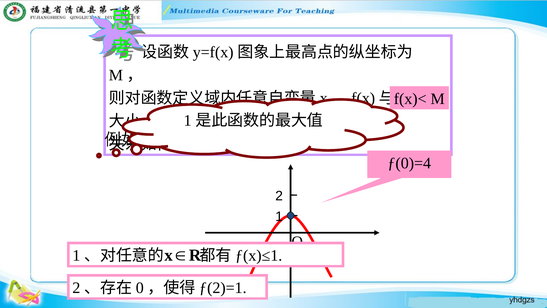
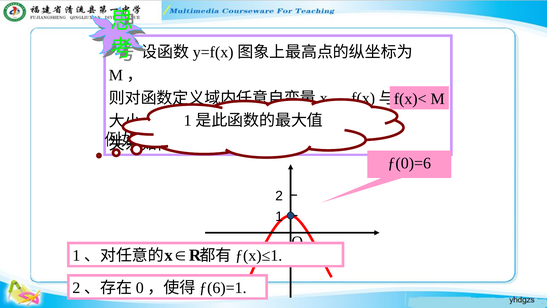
ƒ(0)=4: ƒ(0)=4 -> ƒ(0)=6 (409, 163)
ƒ(2)=1: ƒ(2)=1 -> ƒ(6)=1 (223, 288)
